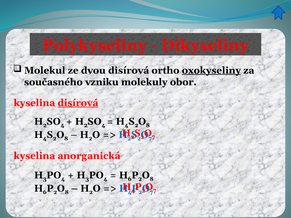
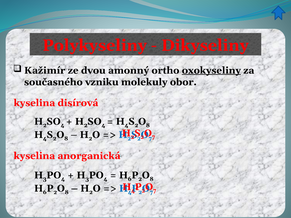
Molekul: Molekul -> Kažimír (45, 70)
dvou disírová: disírová -> amonný (129, 70)
disírová underline: present -> none (78, 103)
